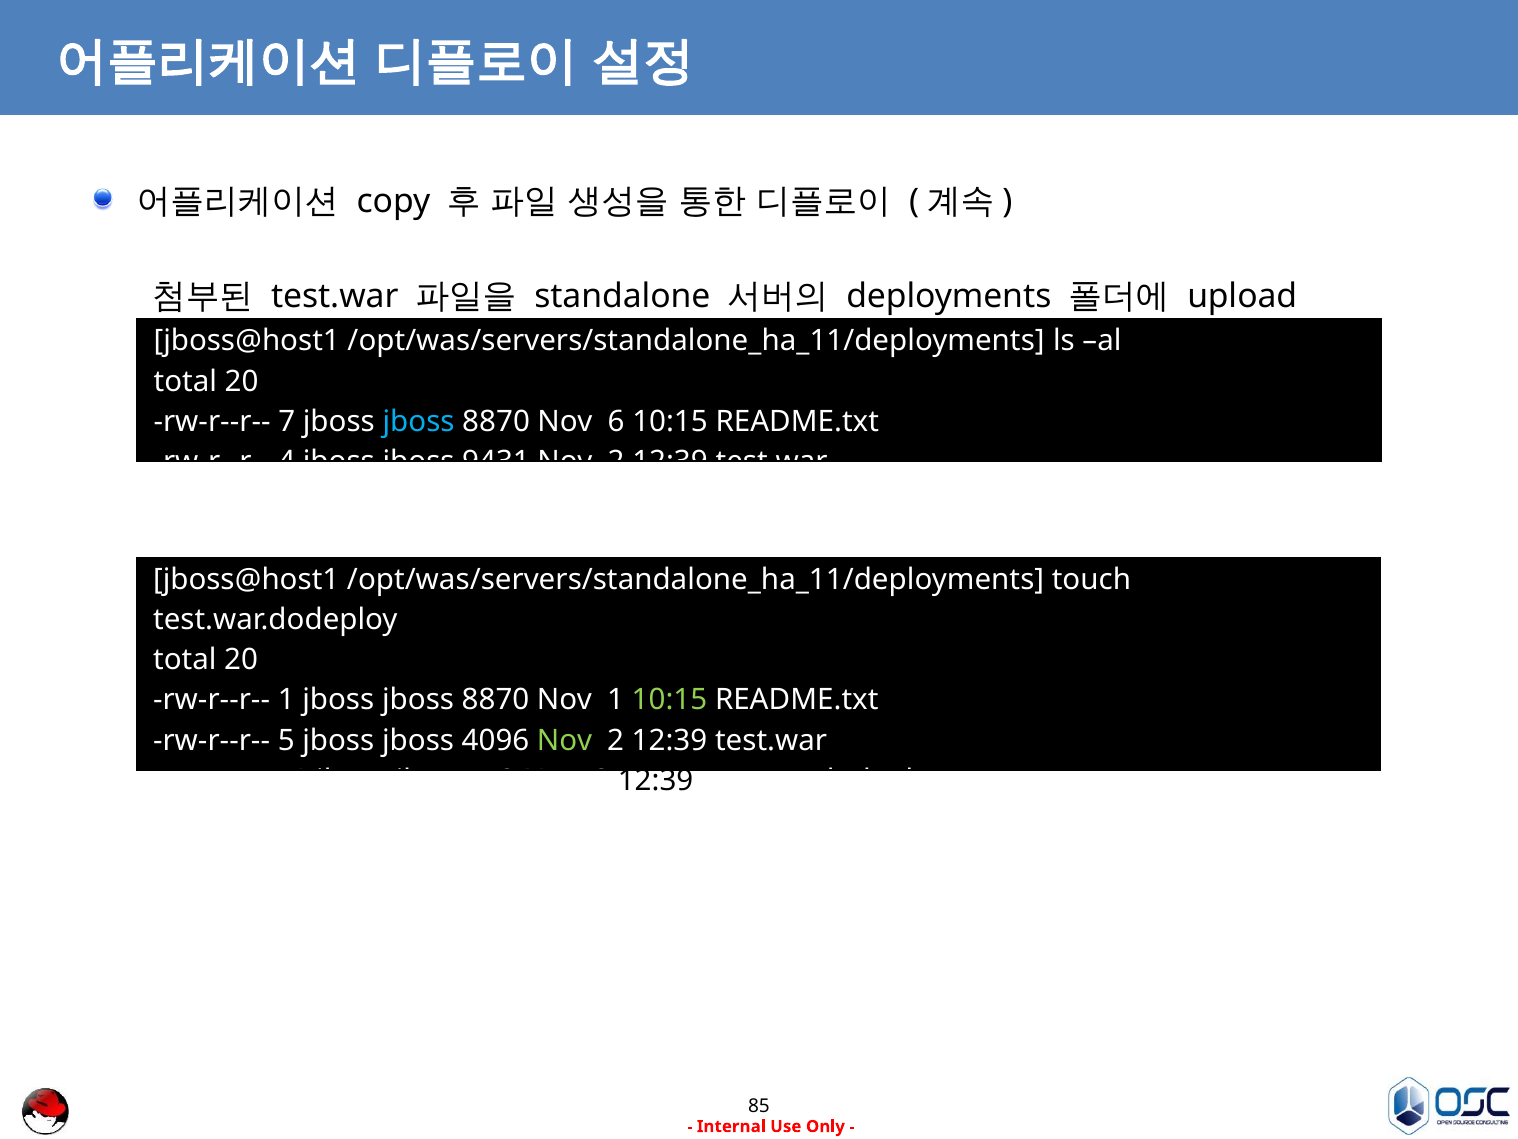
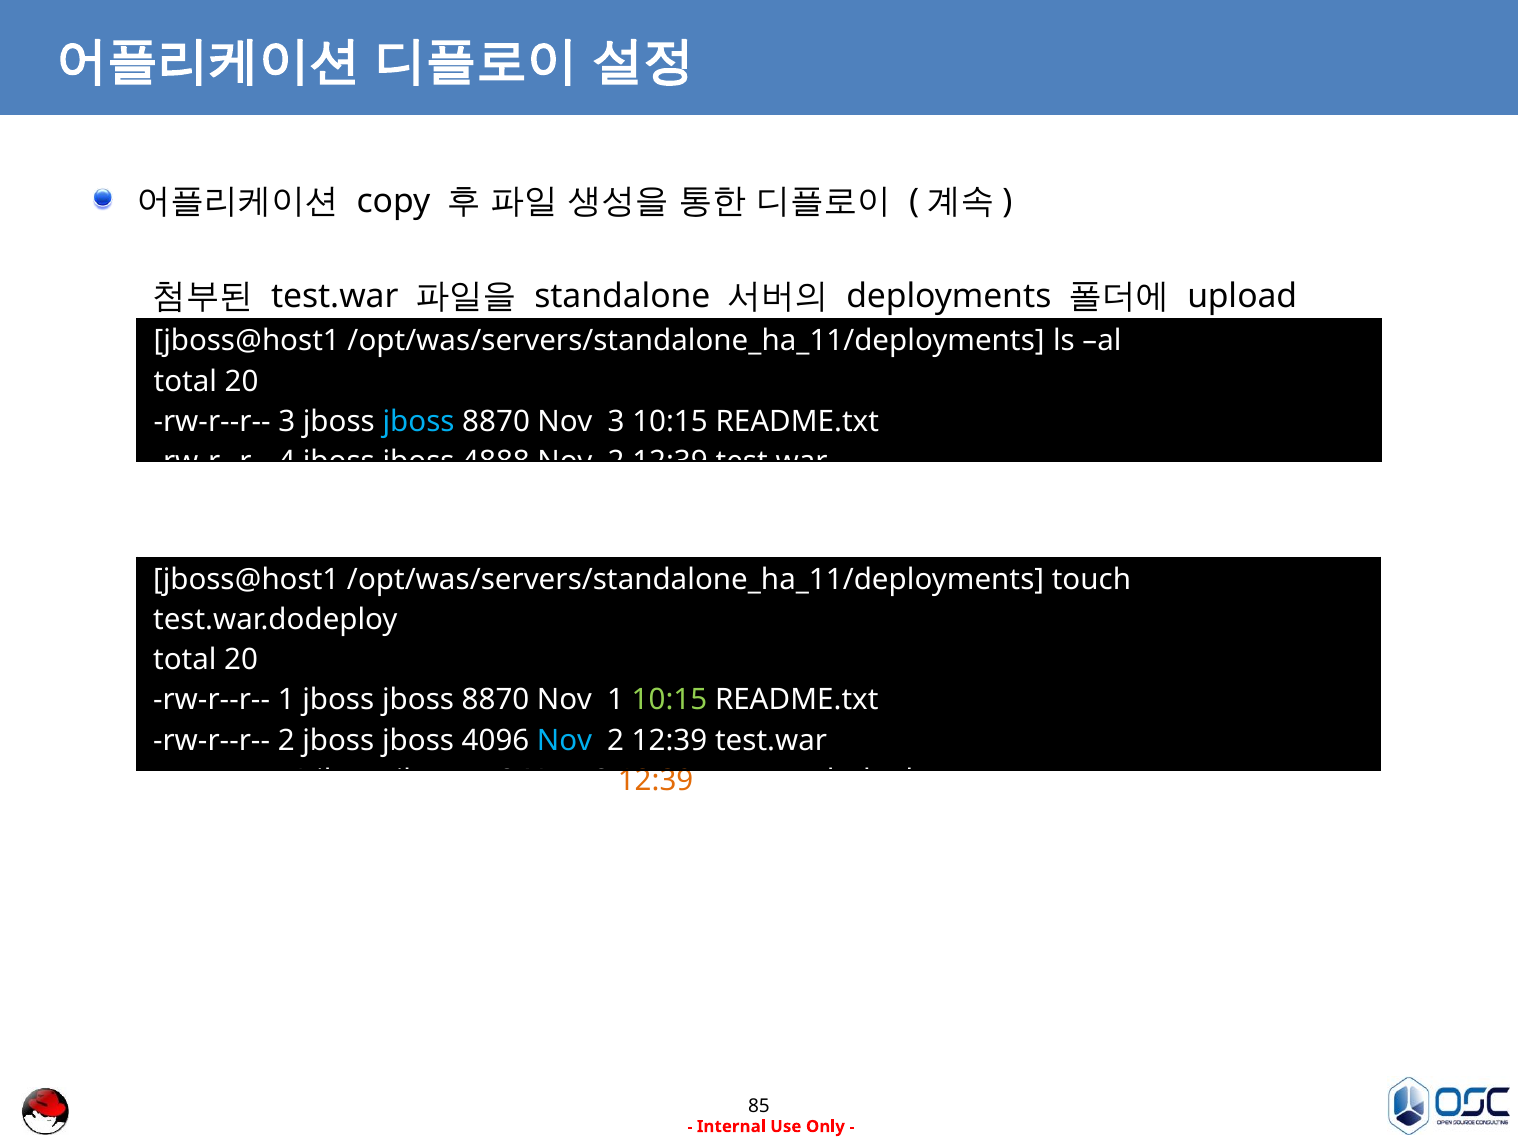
rw-r--r-- 7: 7 -> 3 (287, 421)
Nov 6: 6 -> 3 (616, 421)
9431: 9431 -> 4888 (496, 462)
rw-r--r-- 5: 5 -> 2 (286, 740)
Nov colour: light green -> light blue (564, 740)
12:39 colour: black -> orange (656, 780)
